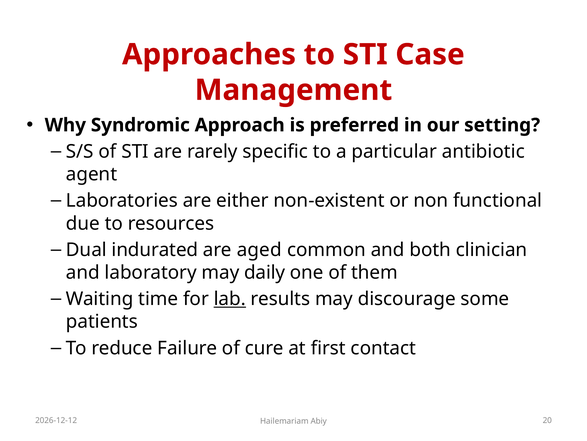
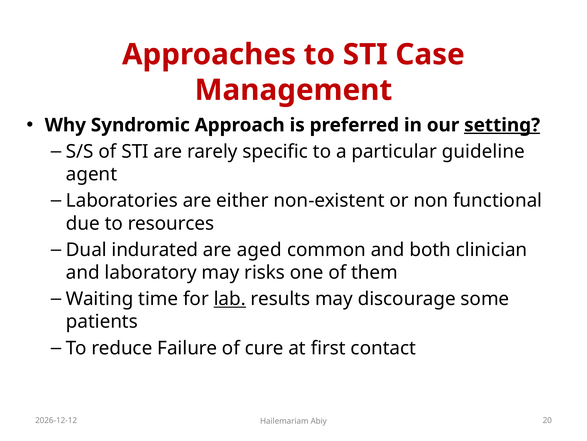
setting underline: none -> present (502, 125)
antibiotic: antibiotic -> guideline (483, 151)
daily: daily -> risks (265, 272)
